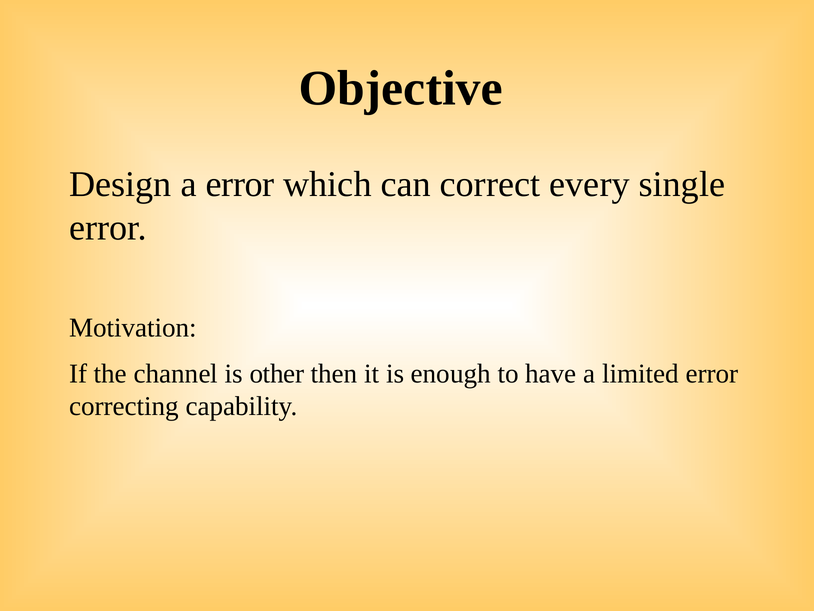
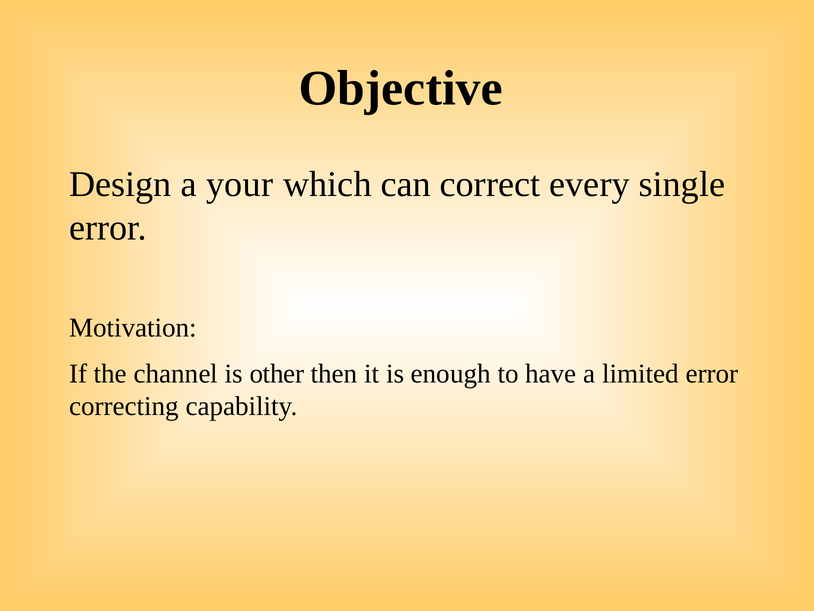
a error: error -> your (240, 184)
